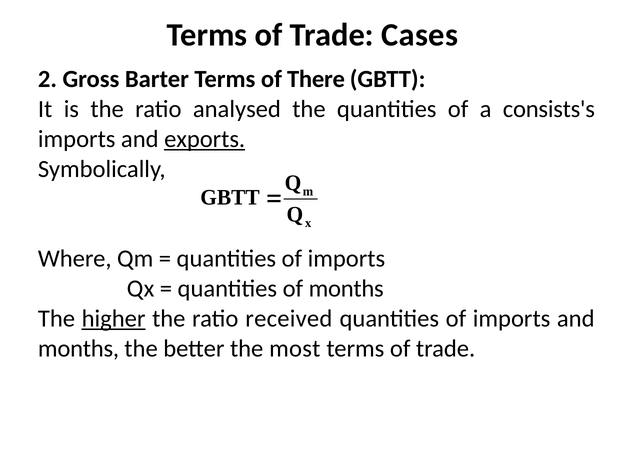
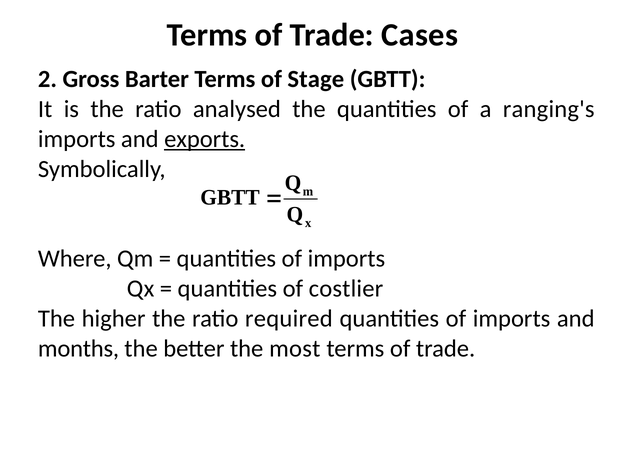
There: There -> Stage (316, 79)
consists's: consists's -> ranging's (549, 109)
of months: months -> costlier (346, 288)
higher underline: present -> none (114, 318)
received: received -> required (289, 318)
